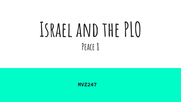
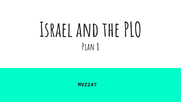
Peace: Peace -> Plan (88, 47)
